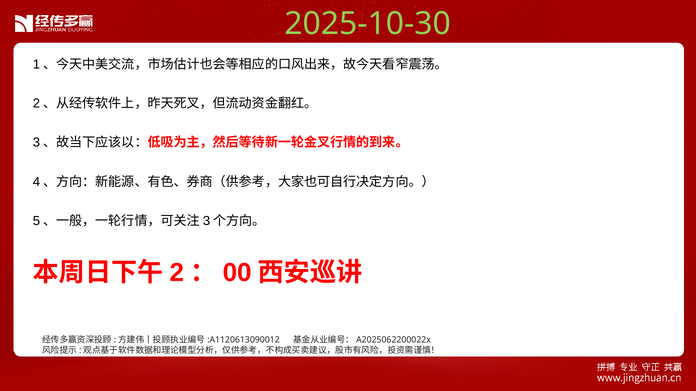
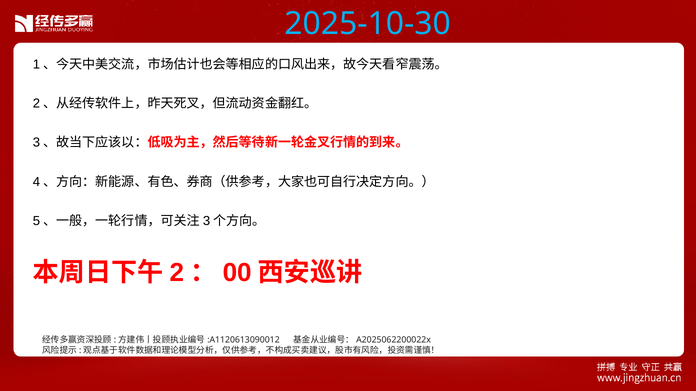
2025-10-30 colour: light green -> light blue (368, 24)
